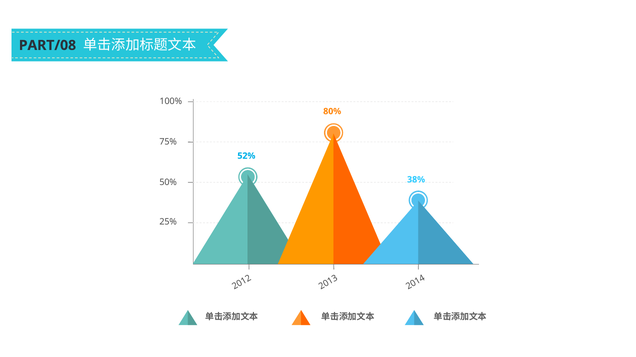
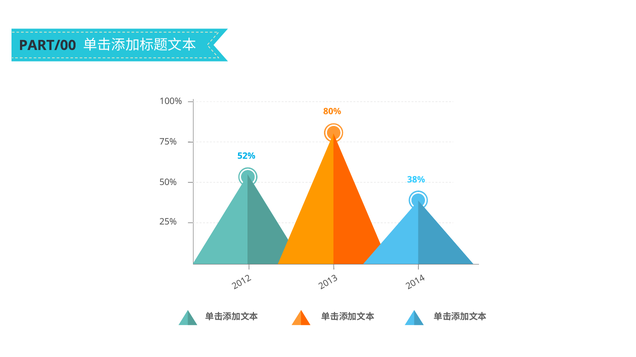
PART/08: PART/08 -> PART/00 (47, 45)
